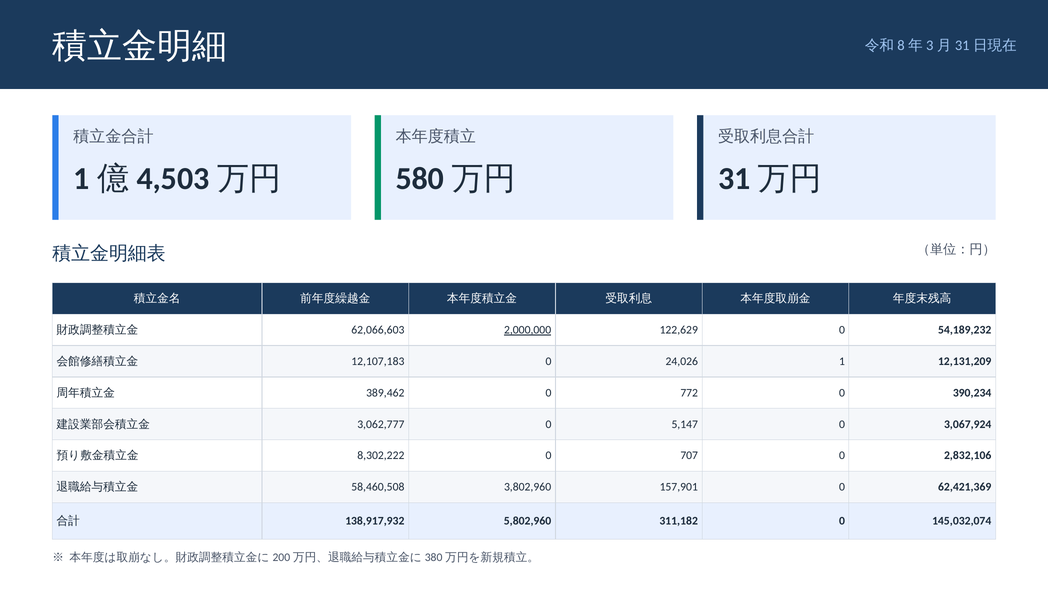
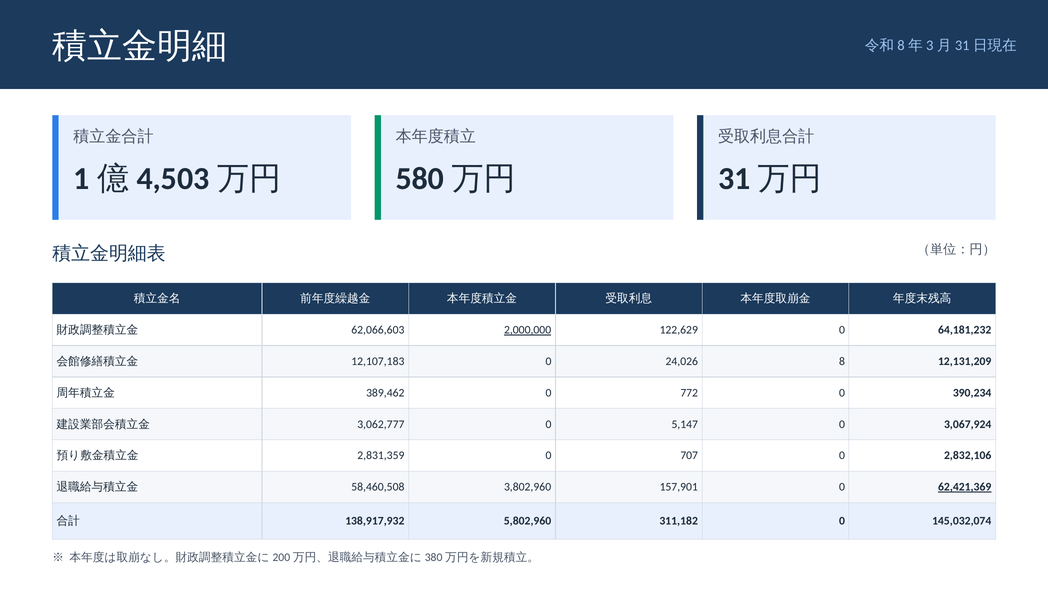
54,189,232: 54,189,232 -> 64,181,232 (965, 330)
1: 1 -> 8 (842, 362)
8,302,222: 8,302,222 -> 2,831,359 (381, 456)
62,421,369 underline: none -> present (965, 487)
